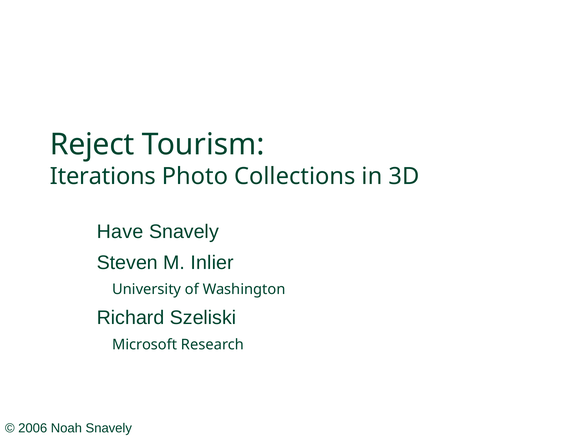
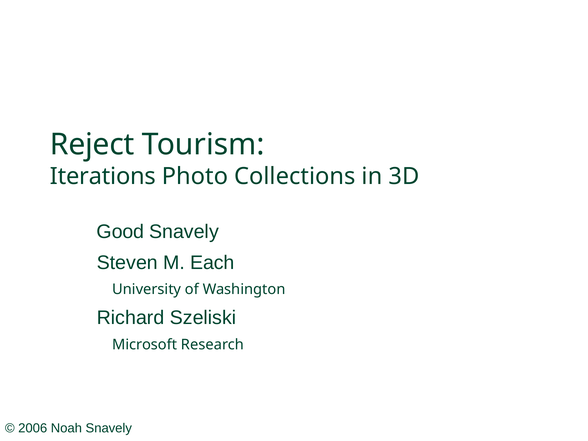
Have: Have -> Good (120, 232)
Inlier: Inlier -> Each (212, 263)
